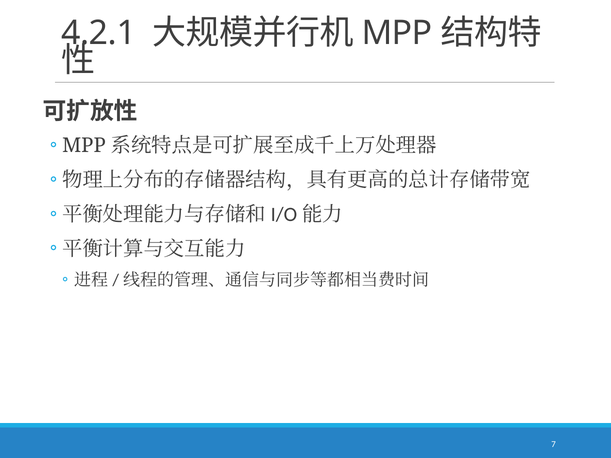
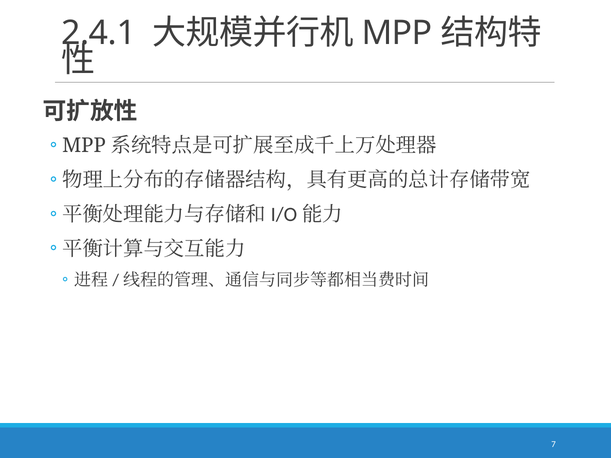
4.2.1: 4.2.1 -> 2.4.1 (99, 33)
